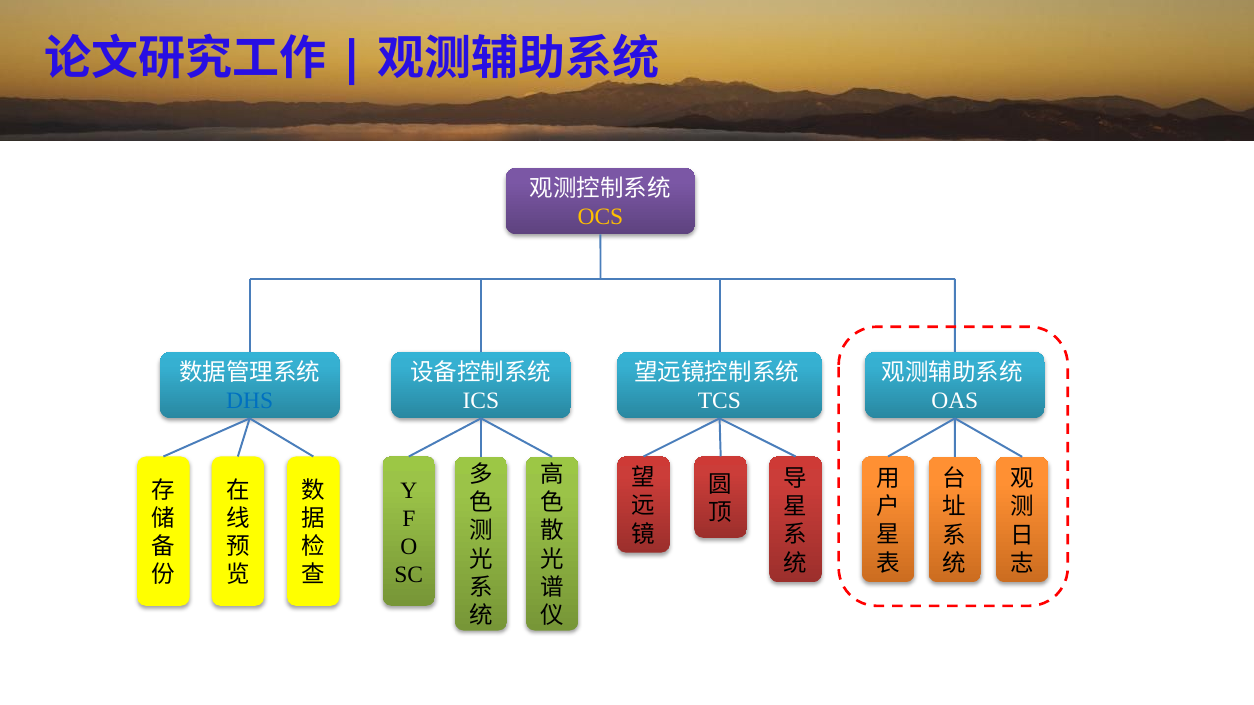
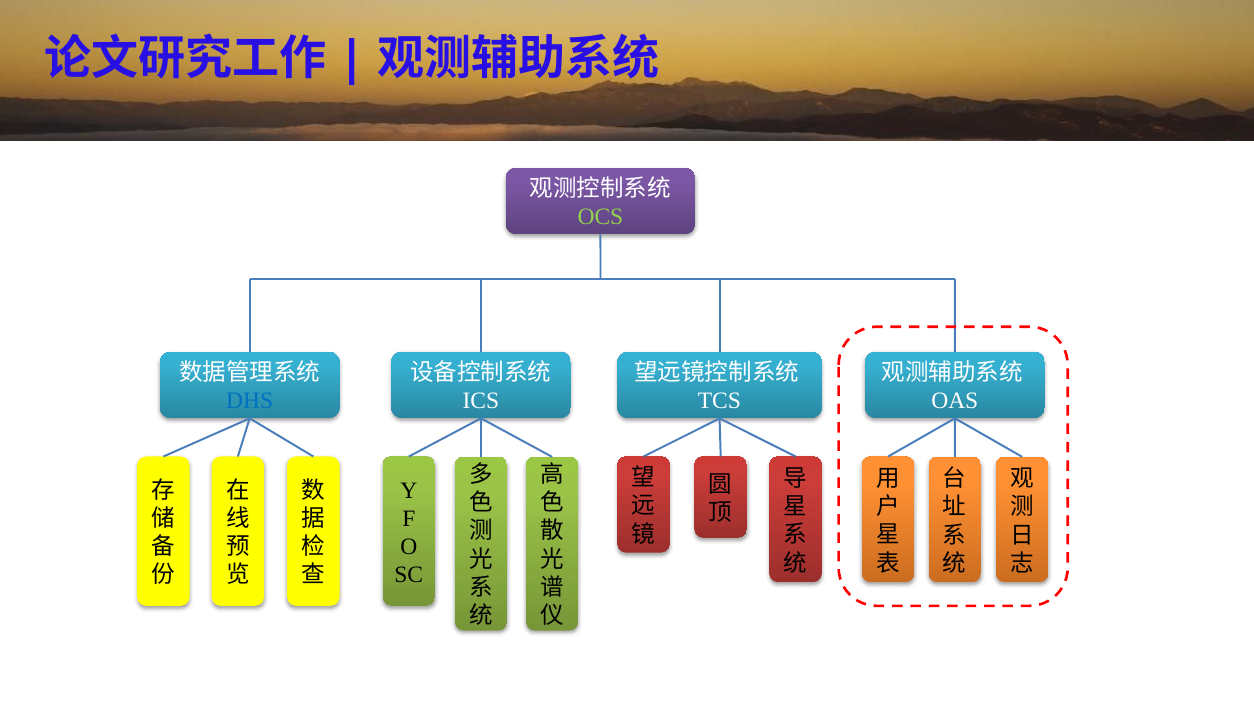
OCS colour: yellow -> light green (600, 217)
